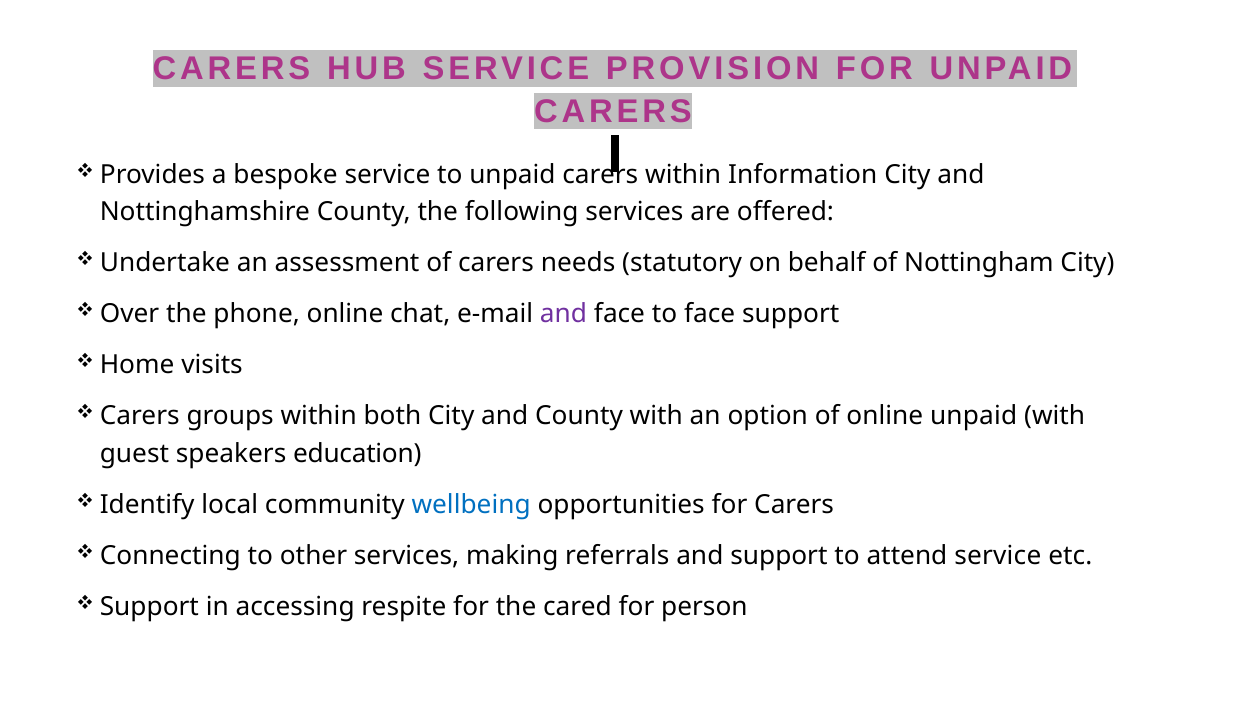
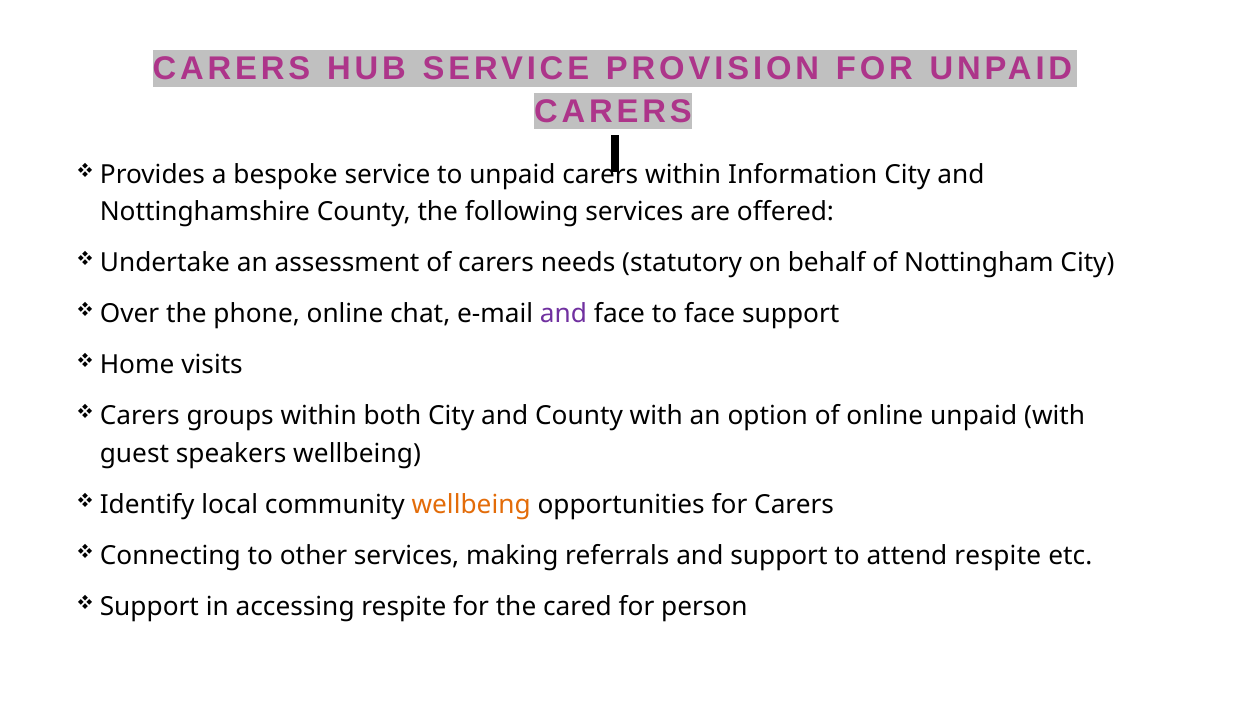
speakers education: education -> wellbeing (357, 453)
wellbeing colour: blue -> orange (471, 504)
attend service: service -> respite (998, 555)
